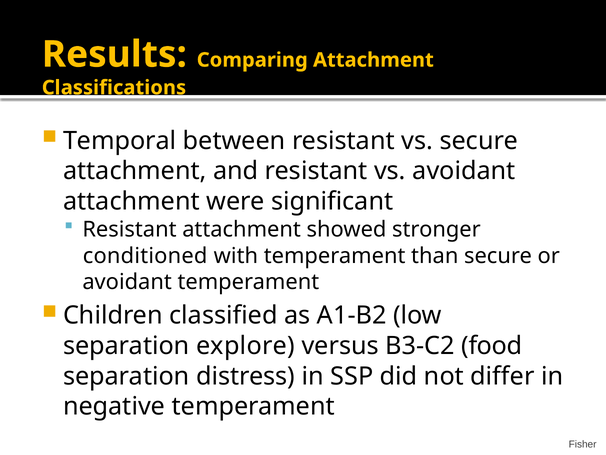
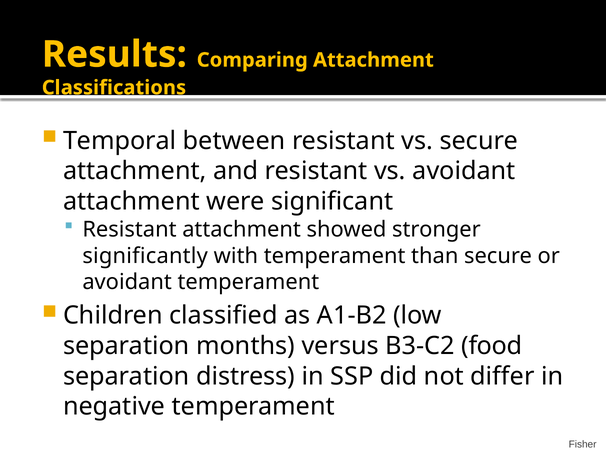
conditioned: conditioned -> significantly (145, 256)
explore: explore -> months (246, 346)
